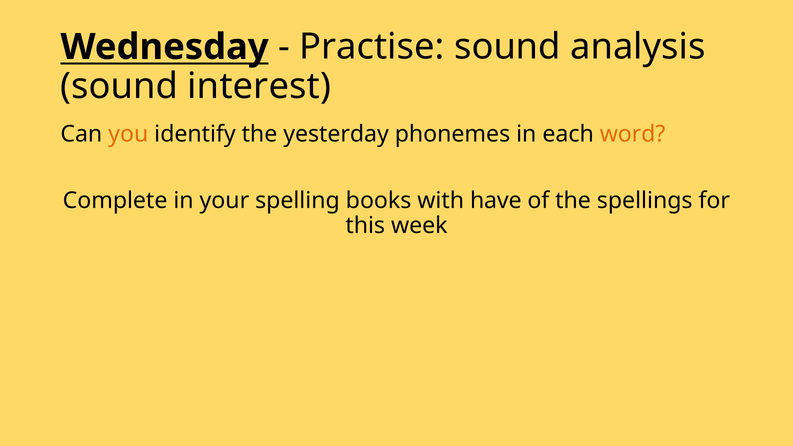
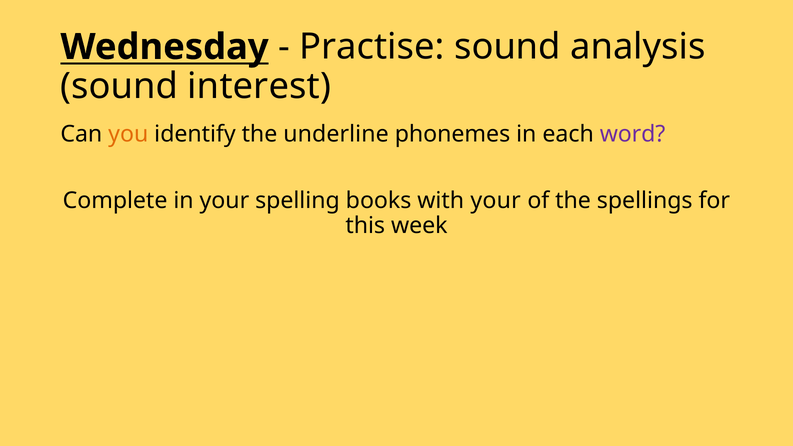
yesterday: yesterday -> underline (336, 134)
word colour: orange -> purple (633, 134)
with have: have -> your (496, 201)
